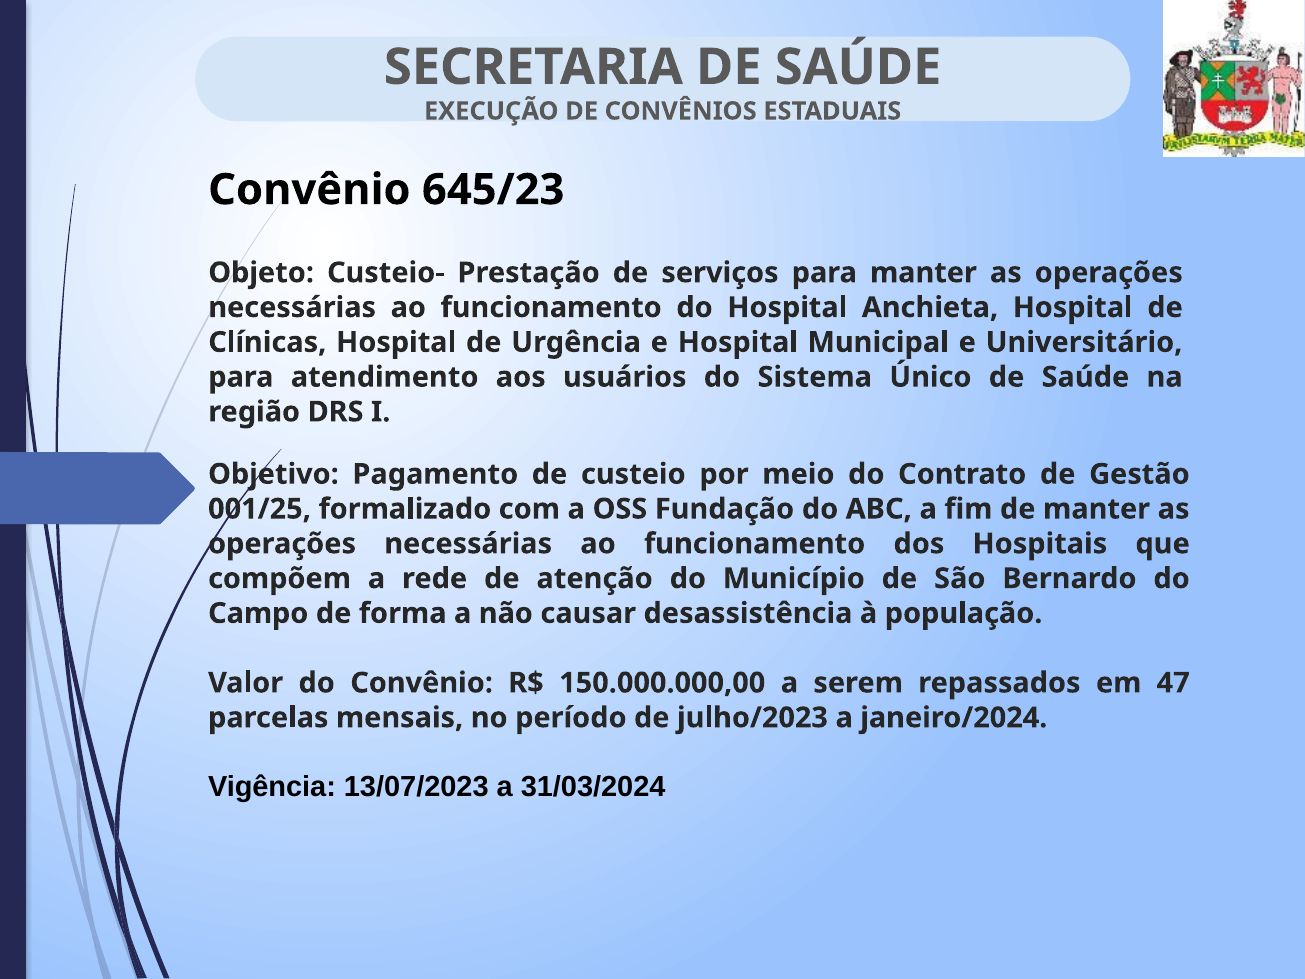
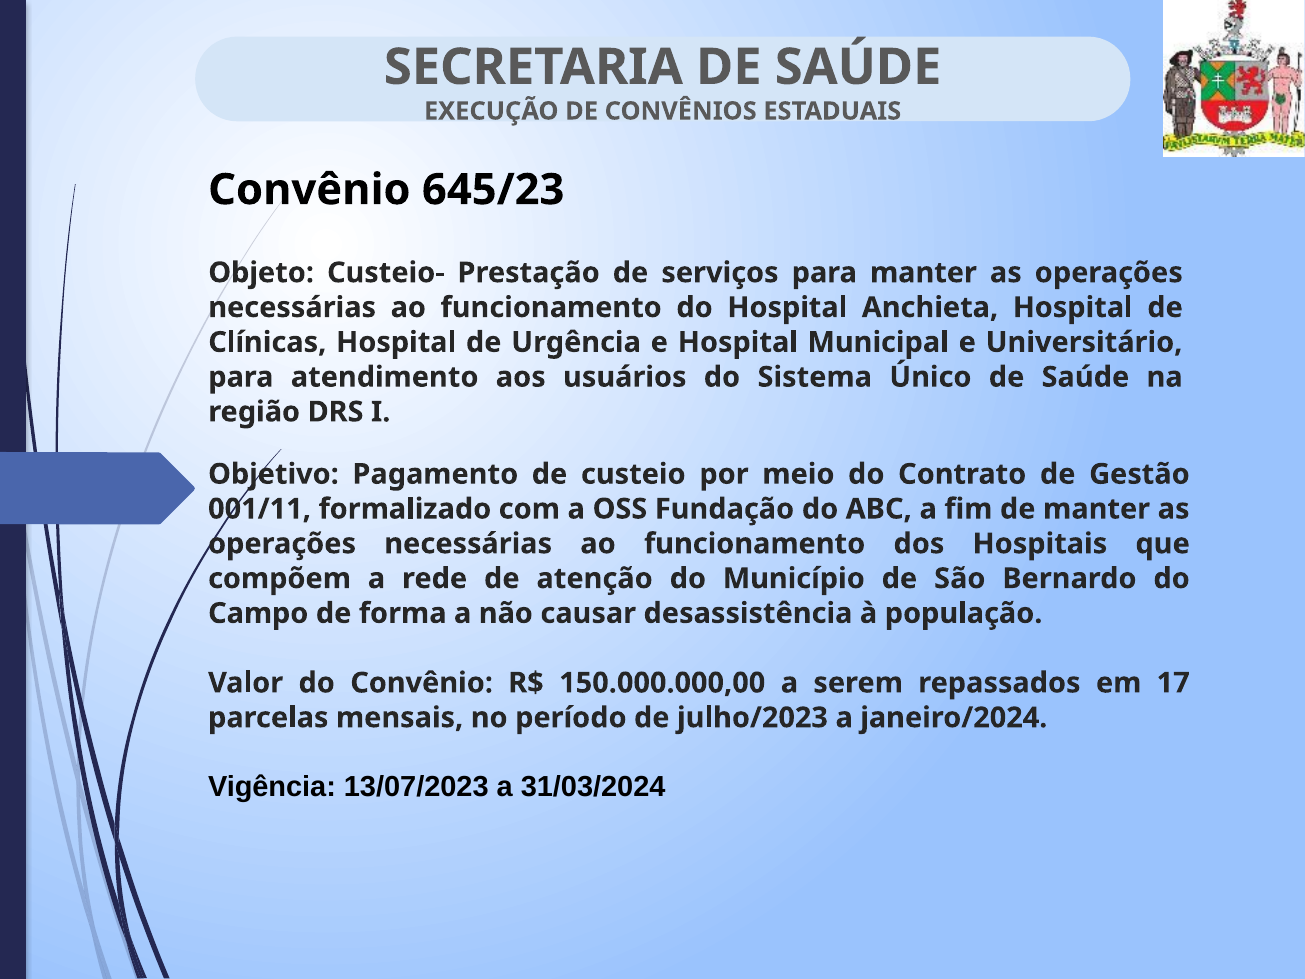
001/25: 001/25 -> 001/11 (259, 509)
47: 47 -> 17 (1173, 683)
